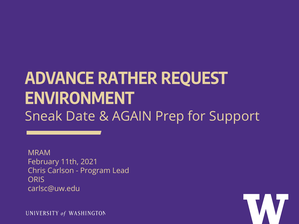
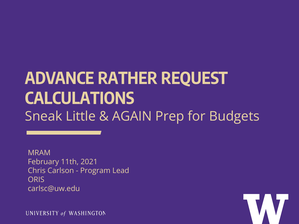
ENVIRONMENT: ENVIRONMENT -> CALCULATIONS (80, 99)
Date: Date -> Little (81, 116)
Support: Support -> Budgets (234, 116)
